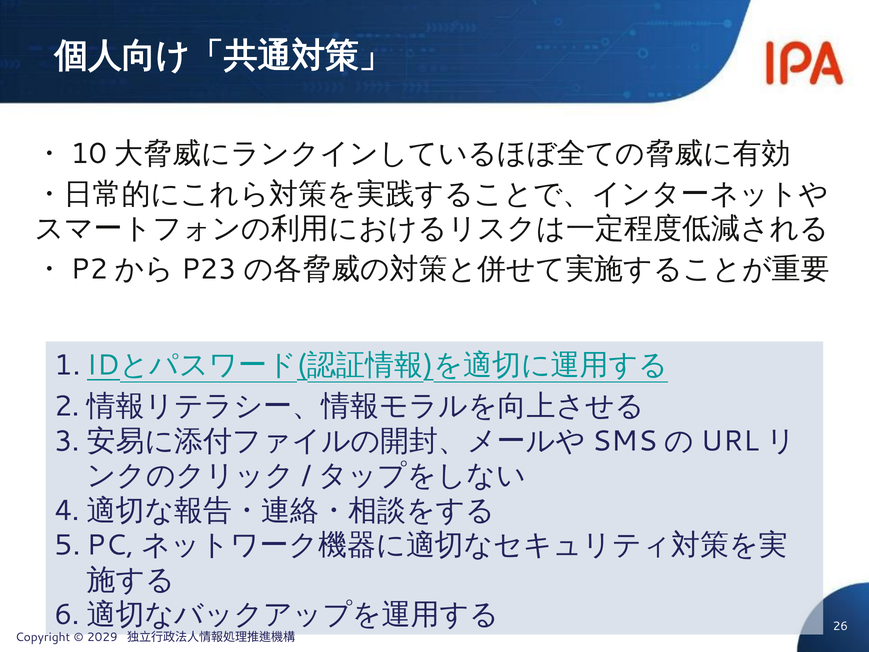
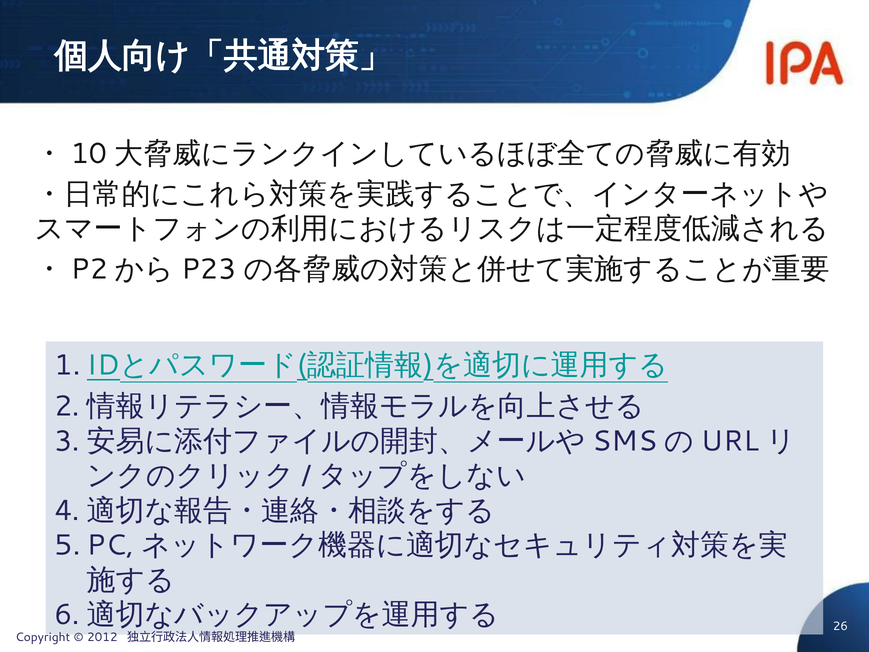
2029: 2029 -> 2012 (102, 637)
